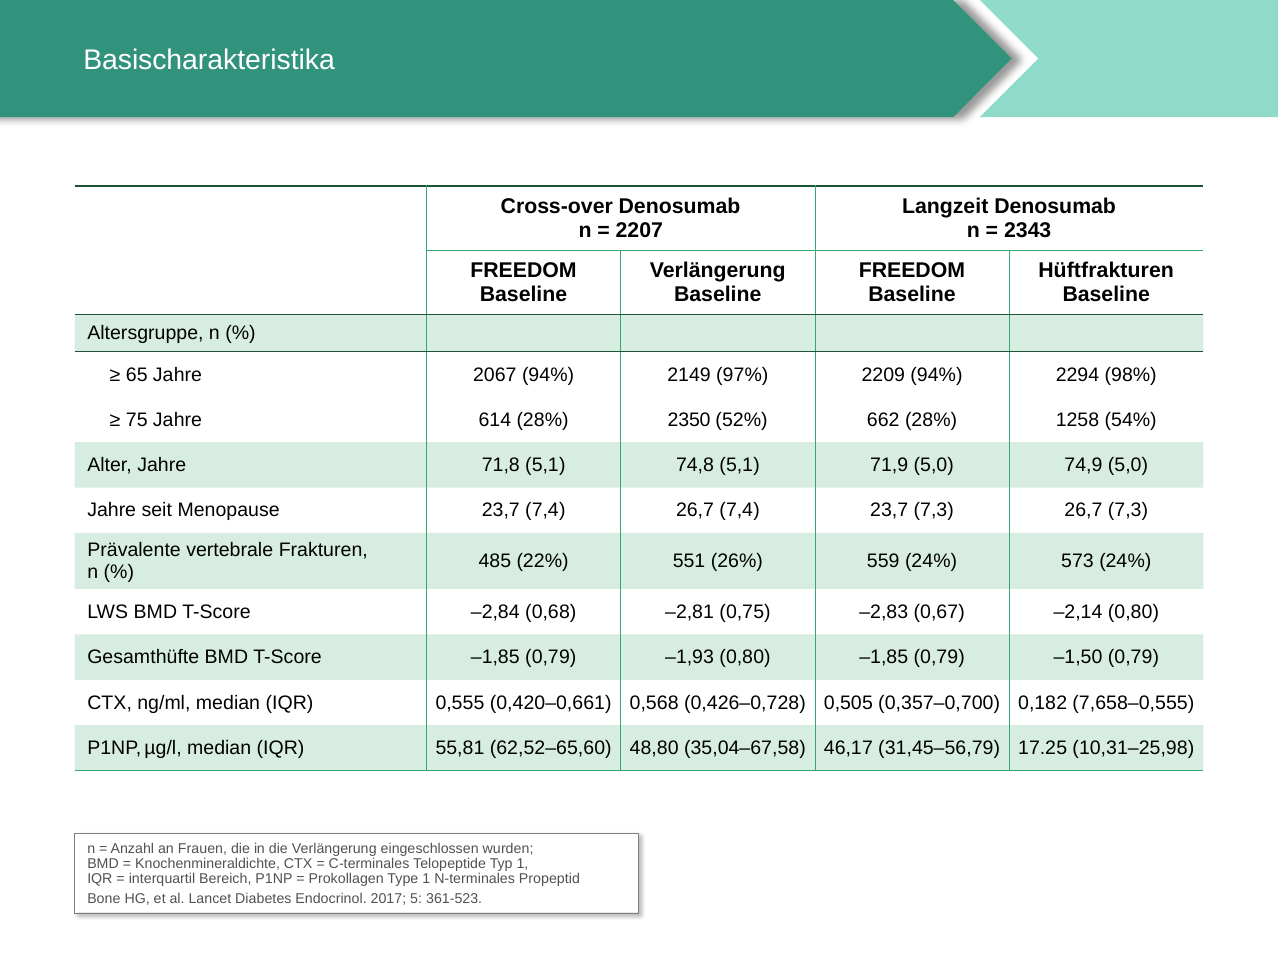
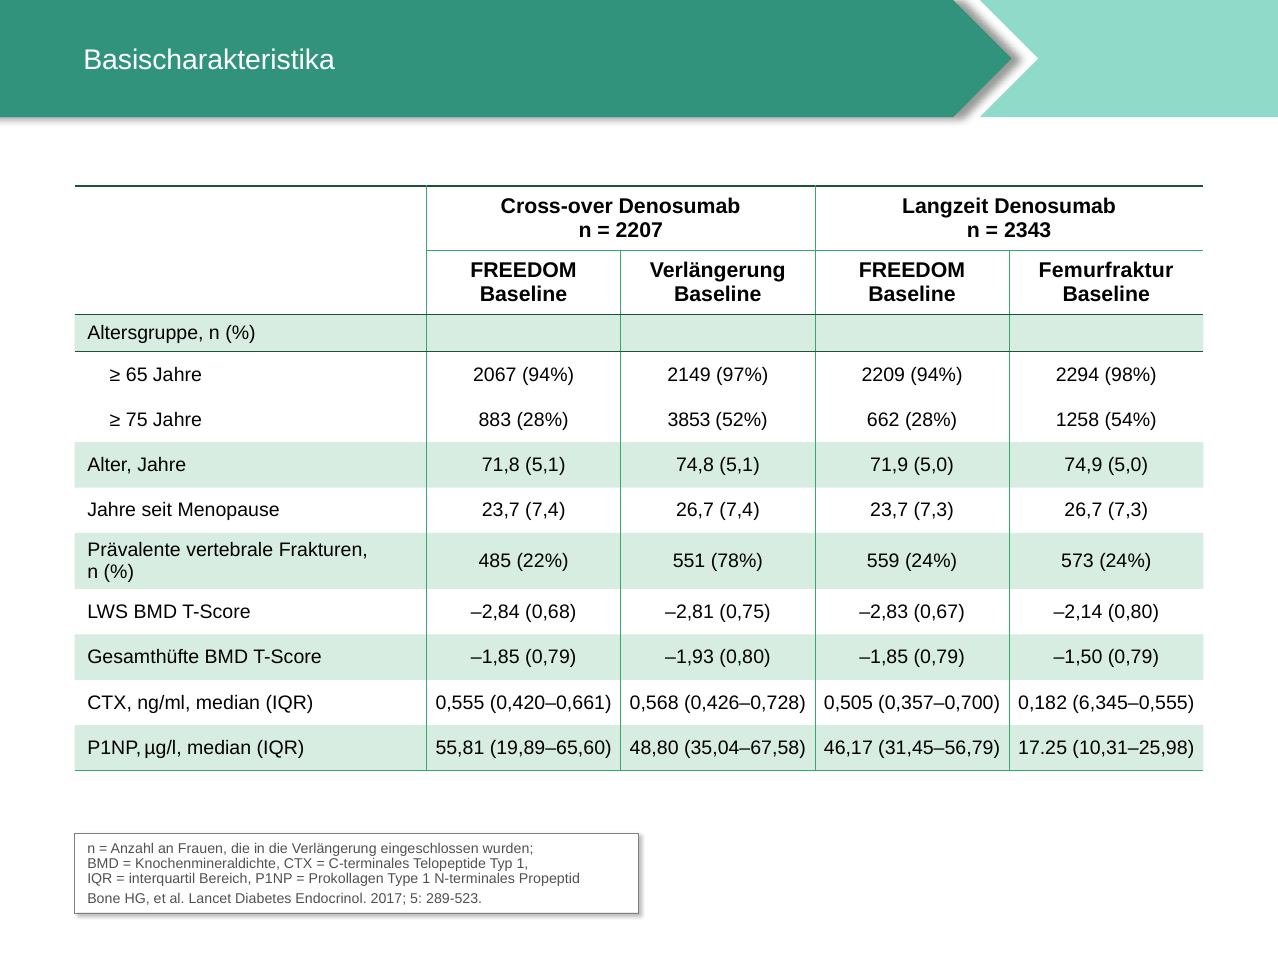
Hüftfrakturen: Hüftfrakturen -> Femurfraktur (1106, 271)
614: 614 -> 883 (495, 420)
2350: 2350 -> 3853 (689, 420)
26%: 26% -> 78% (737, 561)
7,658–0,555: 7,658–0,555 -> 6,345–0,555 (1133, 702)
62,52–65,60: 62,52–65,60 -> 19,89–65,60 (551, 748)
361-523: 361-523 -> 289-523 (454, 898)
